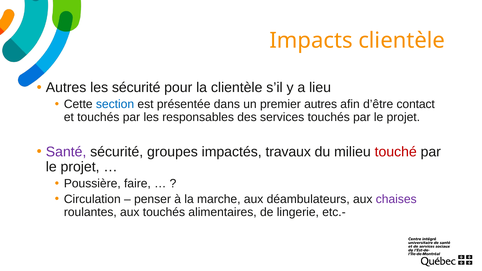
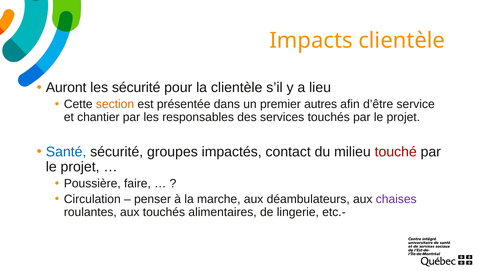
Autres: Autres -> Auront (66, 88)
section colour: blue -> orange (115, 104)
contact: contact -> service (416, 104)
et touchés: touchés -> chantier (98, 117)
Santé colour: purple -> blue (66, 152)
travaux: travaux -> contact (288, 152)
